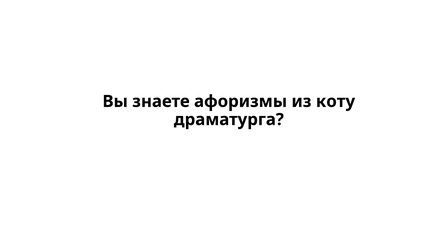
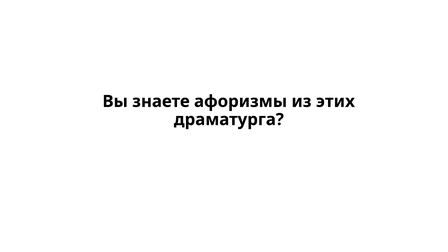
коту: коту -> этих (335, 101)
